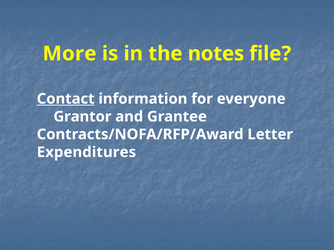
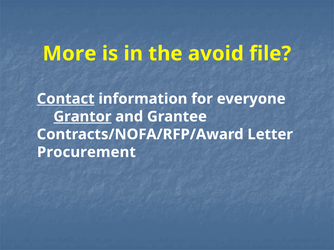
notes: notes -> avoid (216, 54)
Grantor underline: none -> present (82, 117)
Expenditures: Expenditures -> Procurement (86, 152)
